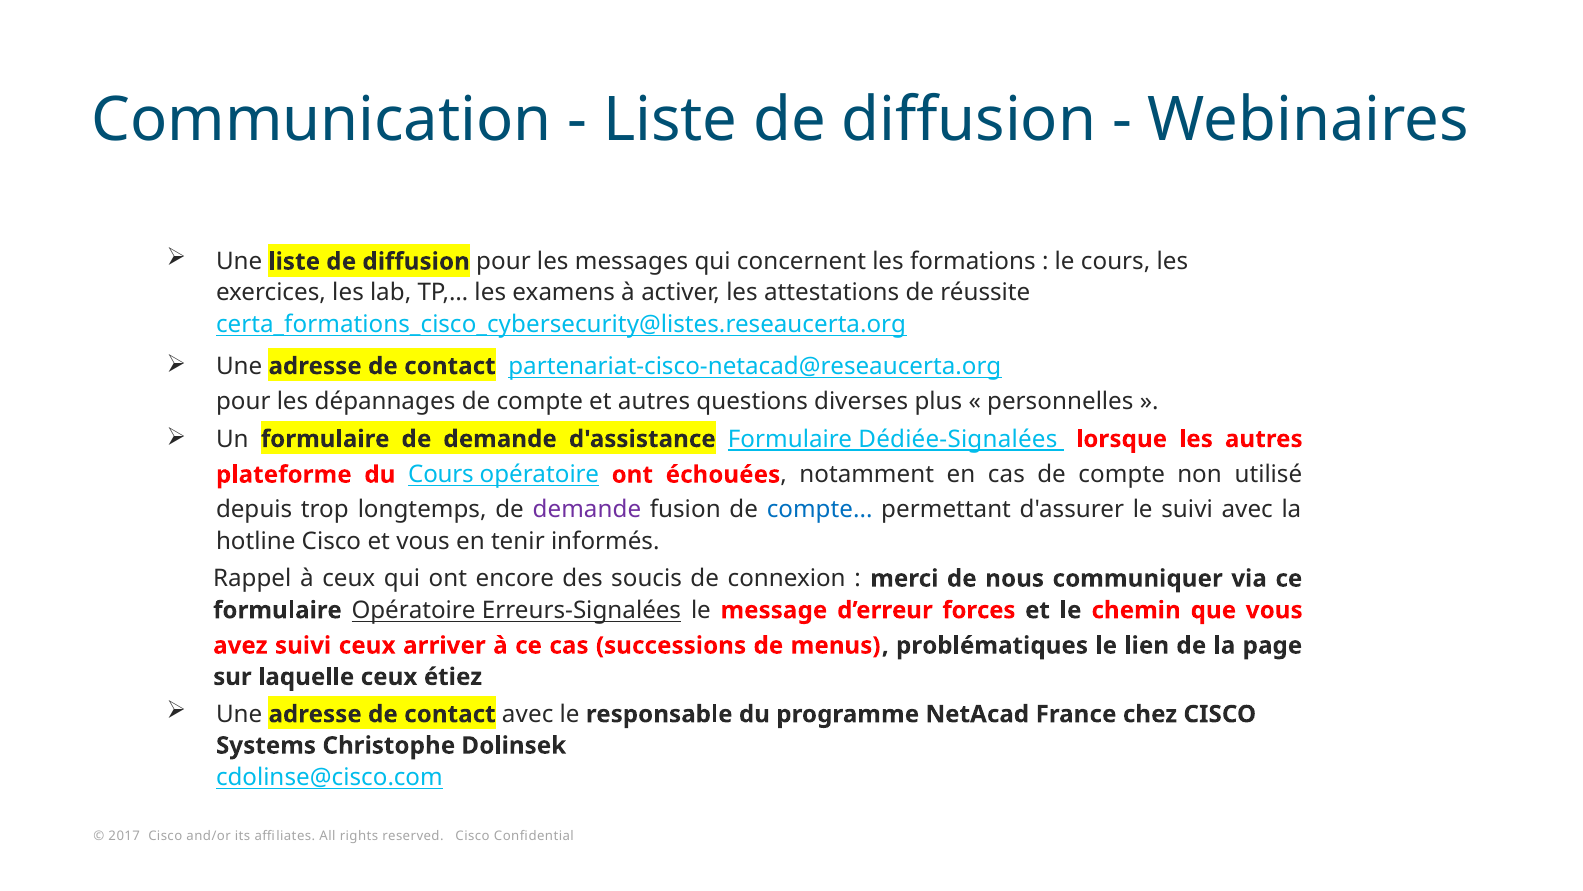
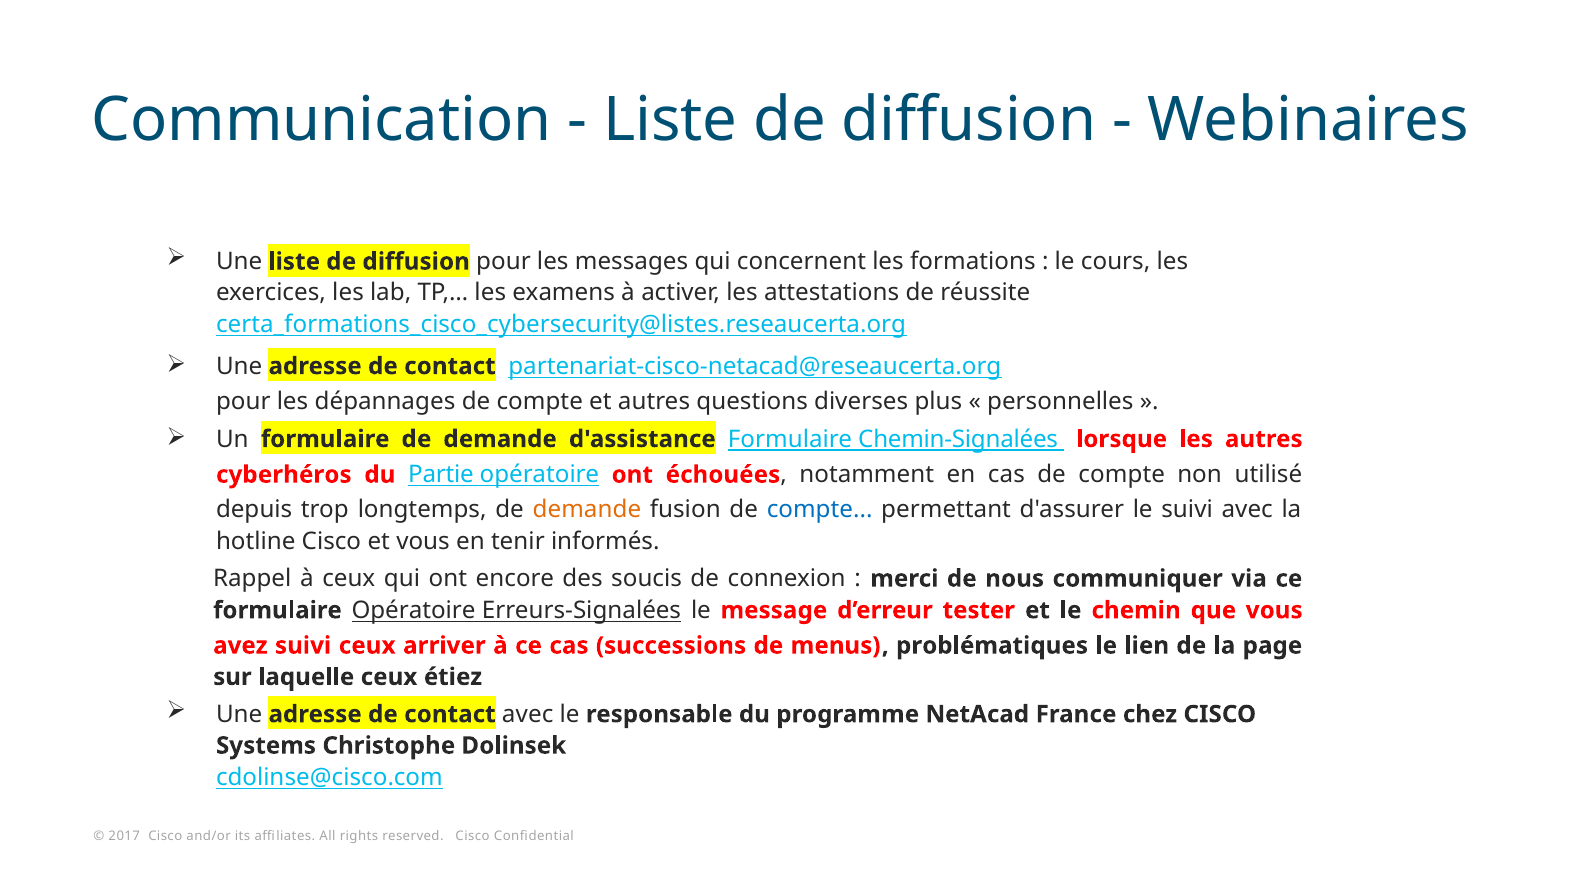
Dédiée-Signalées: Dédiée-Signalées -> Chemin-Signalées (958, 439)
plateforme: plateforme -> cyberhéros (284, 474)
du Cours: Cours -> Partie (441, 474)
demande colour: purple -> orange (587, 510)
forces: forces -> tester (979, 610)
